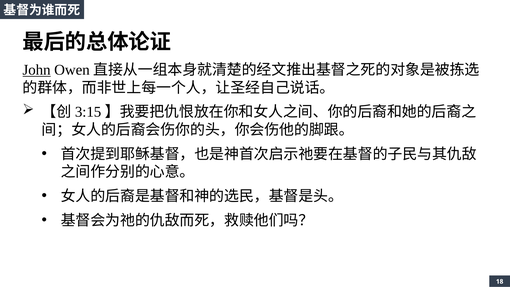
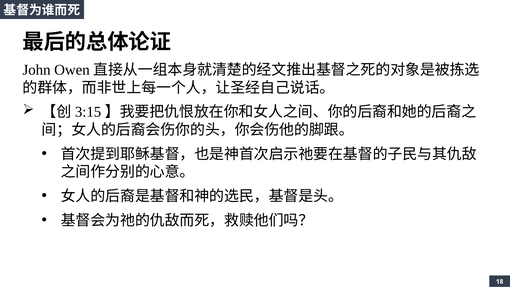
John underline: present -> none (37, 70)
